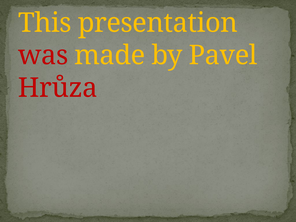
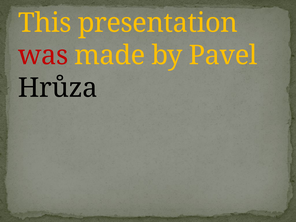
Hrůza colour: red -> black (58, 88)
